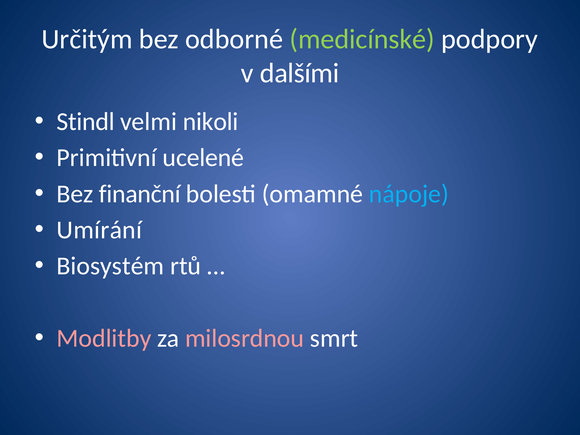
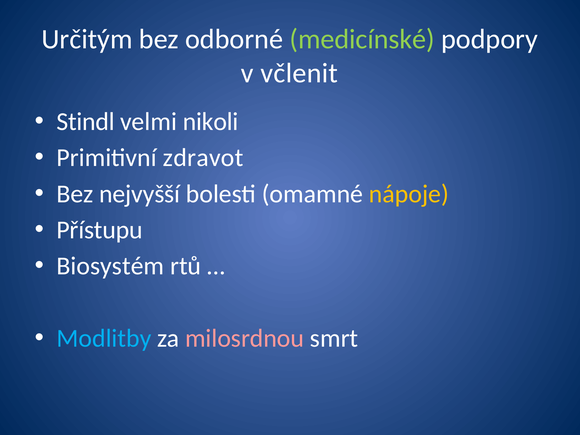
dalšími: dalšími -> včlenit (299, 73)
ucelené: ucelené -> zdravot (203, 158)
finanční: finanční -> nejvyšší (140, 194)
nápoje colour: light blue -> yellow (409, 194)
Umírání: Umírání -> Přístupu (100, 230)
Modlitby colour: pink -> light blue (104, 338)
